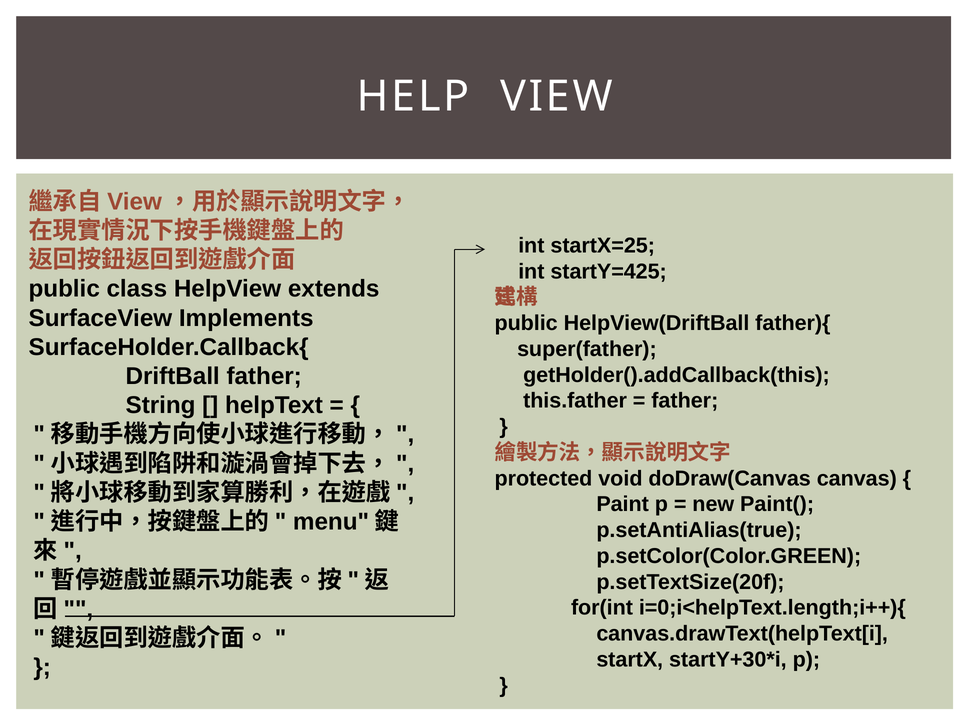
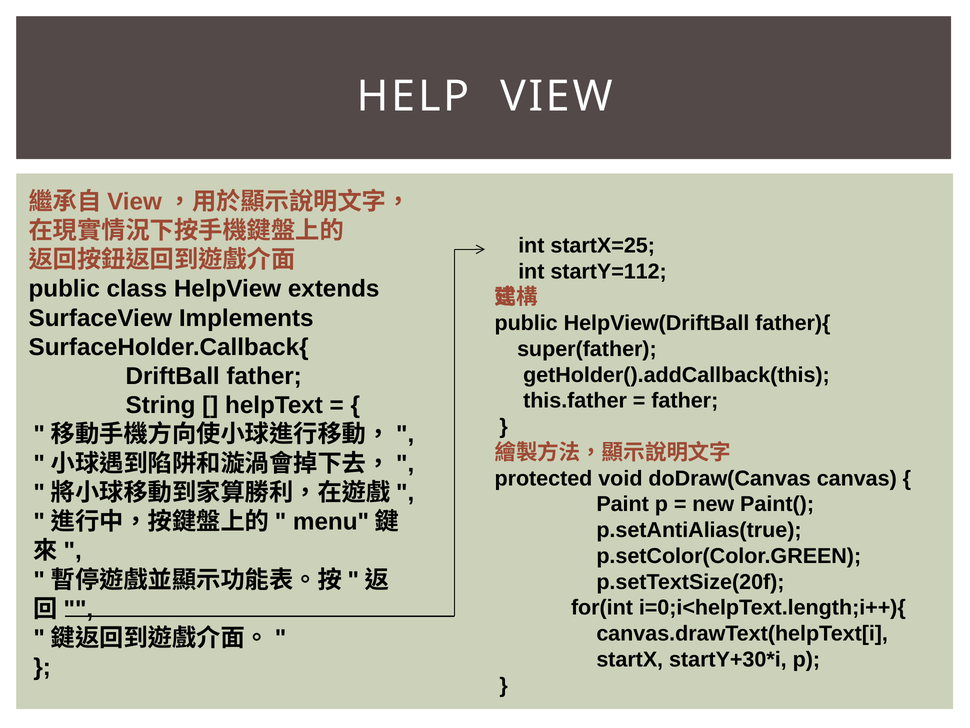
startY=425: startY=425 -> startY=112 (609, 271)
